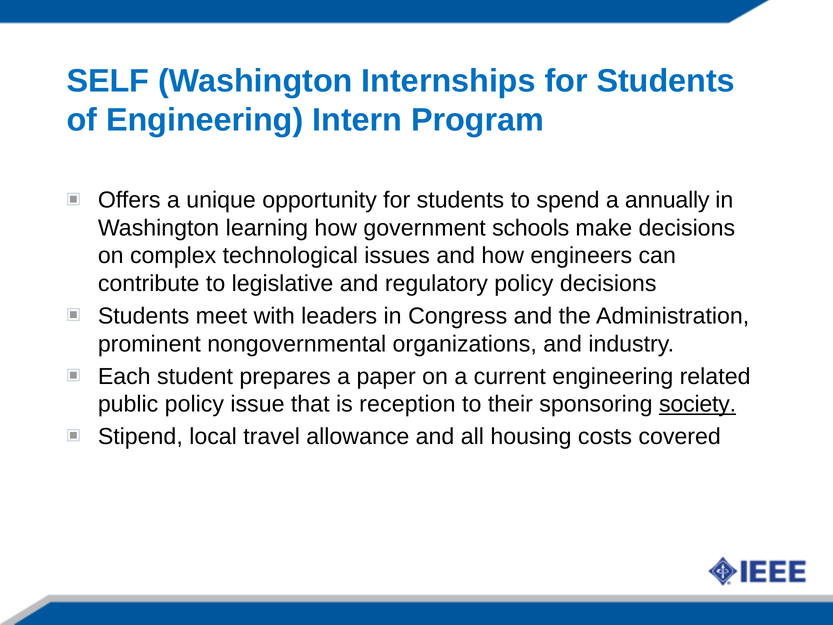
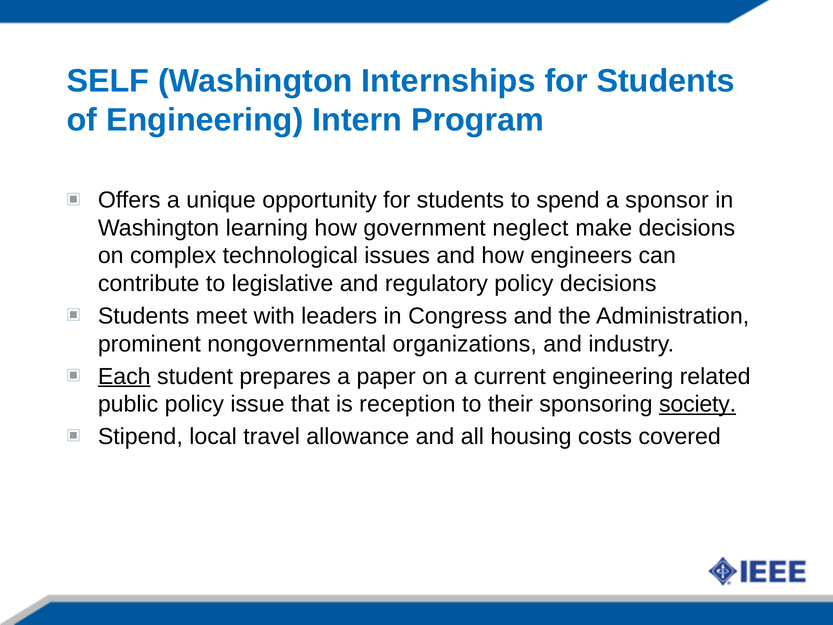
annually: annually -> sponsor (667, 200)
schools: schools -> neglect (531, 228)
Each underline: none -> present (124, 376)
